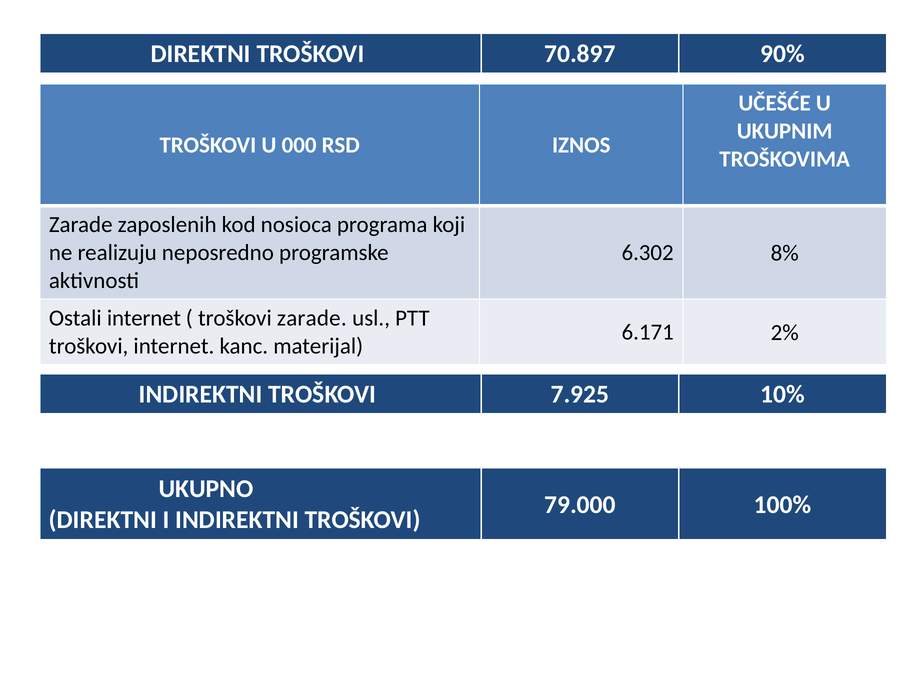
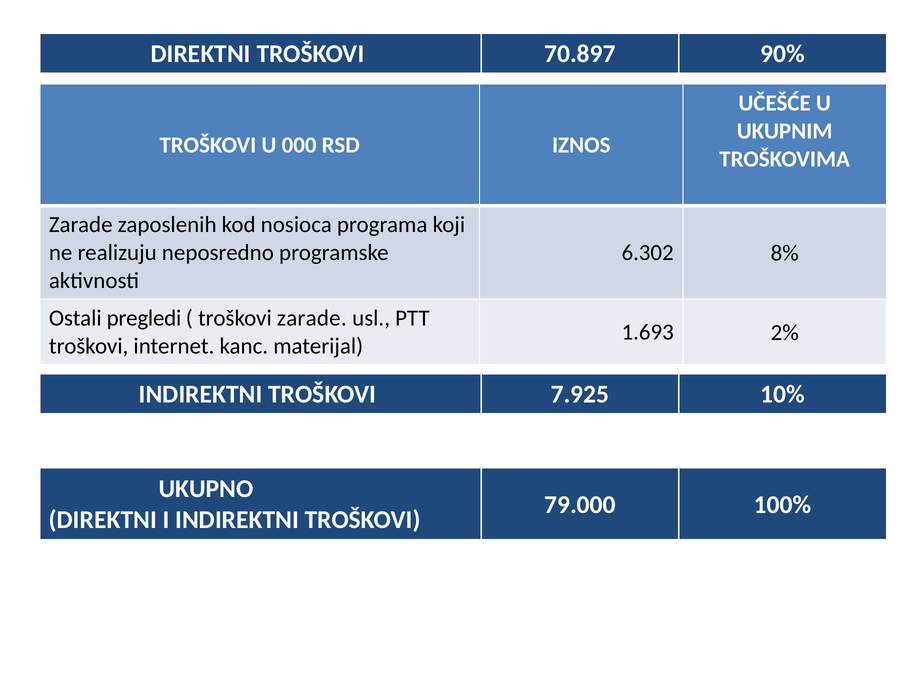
Ostali internet: internet -> pregledi (144, 318)
6.171: 6.171 -> 1.693 (648, 332)
